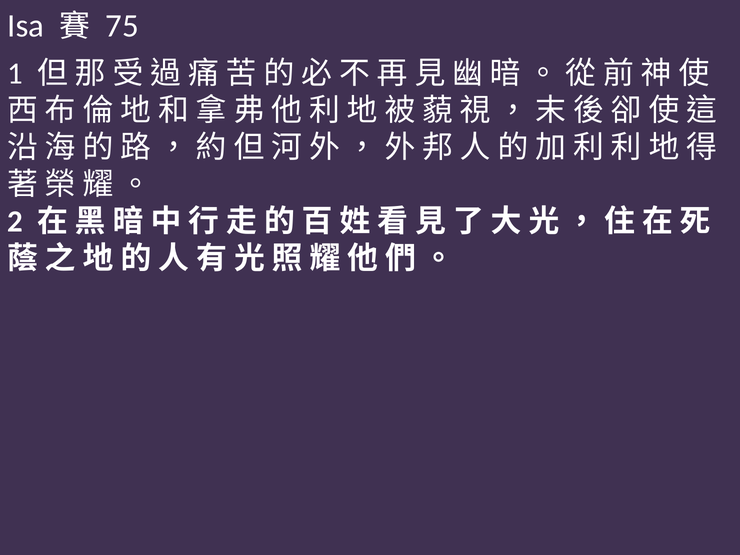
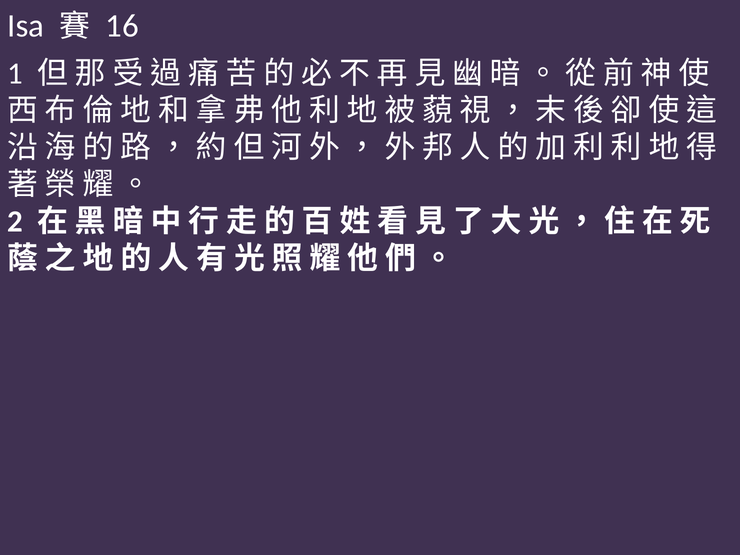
75: 75 -> 16 (122, 26)
